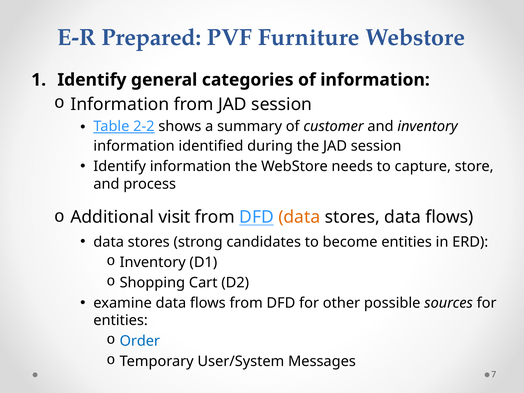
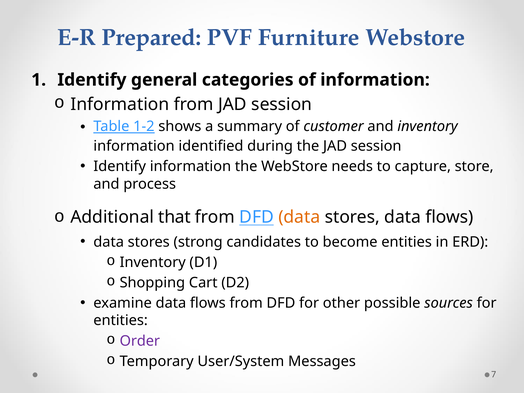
2-2: 2-2 -> 1-2 (144, 126)
visit: visit -> that (175, 217)
Order colour: blue -> purple (140, 341)
